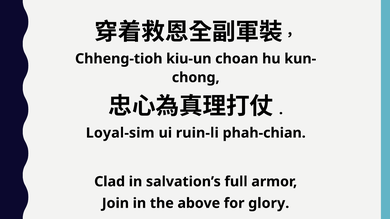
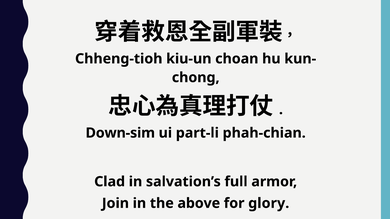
Loyal-sim: Loyal-sim -> Down-sim (120, 133)
ruin-li: ruin-li -> part-li (197, 133)
